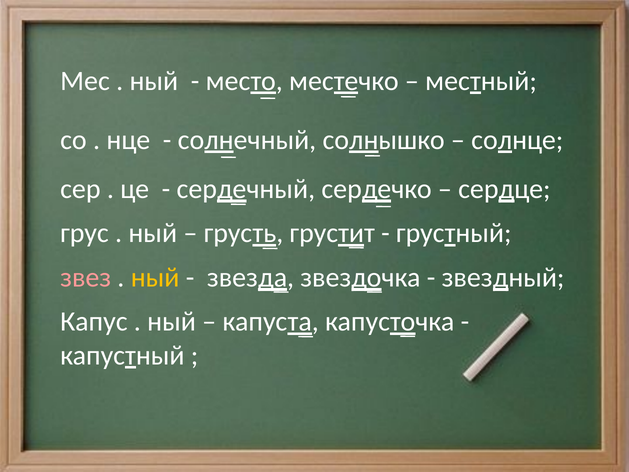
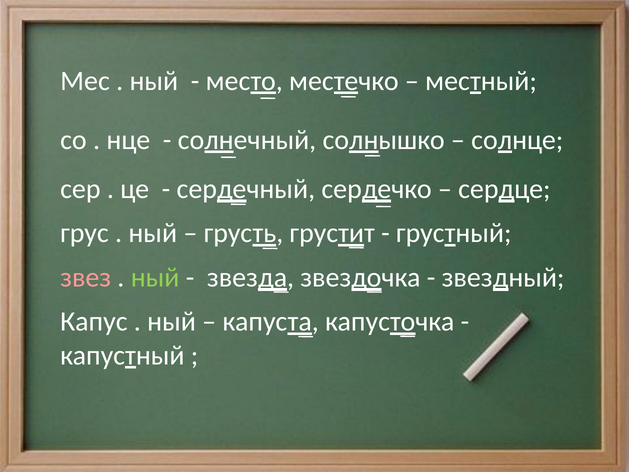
ный colour: yellow -> light green (155, 277)
